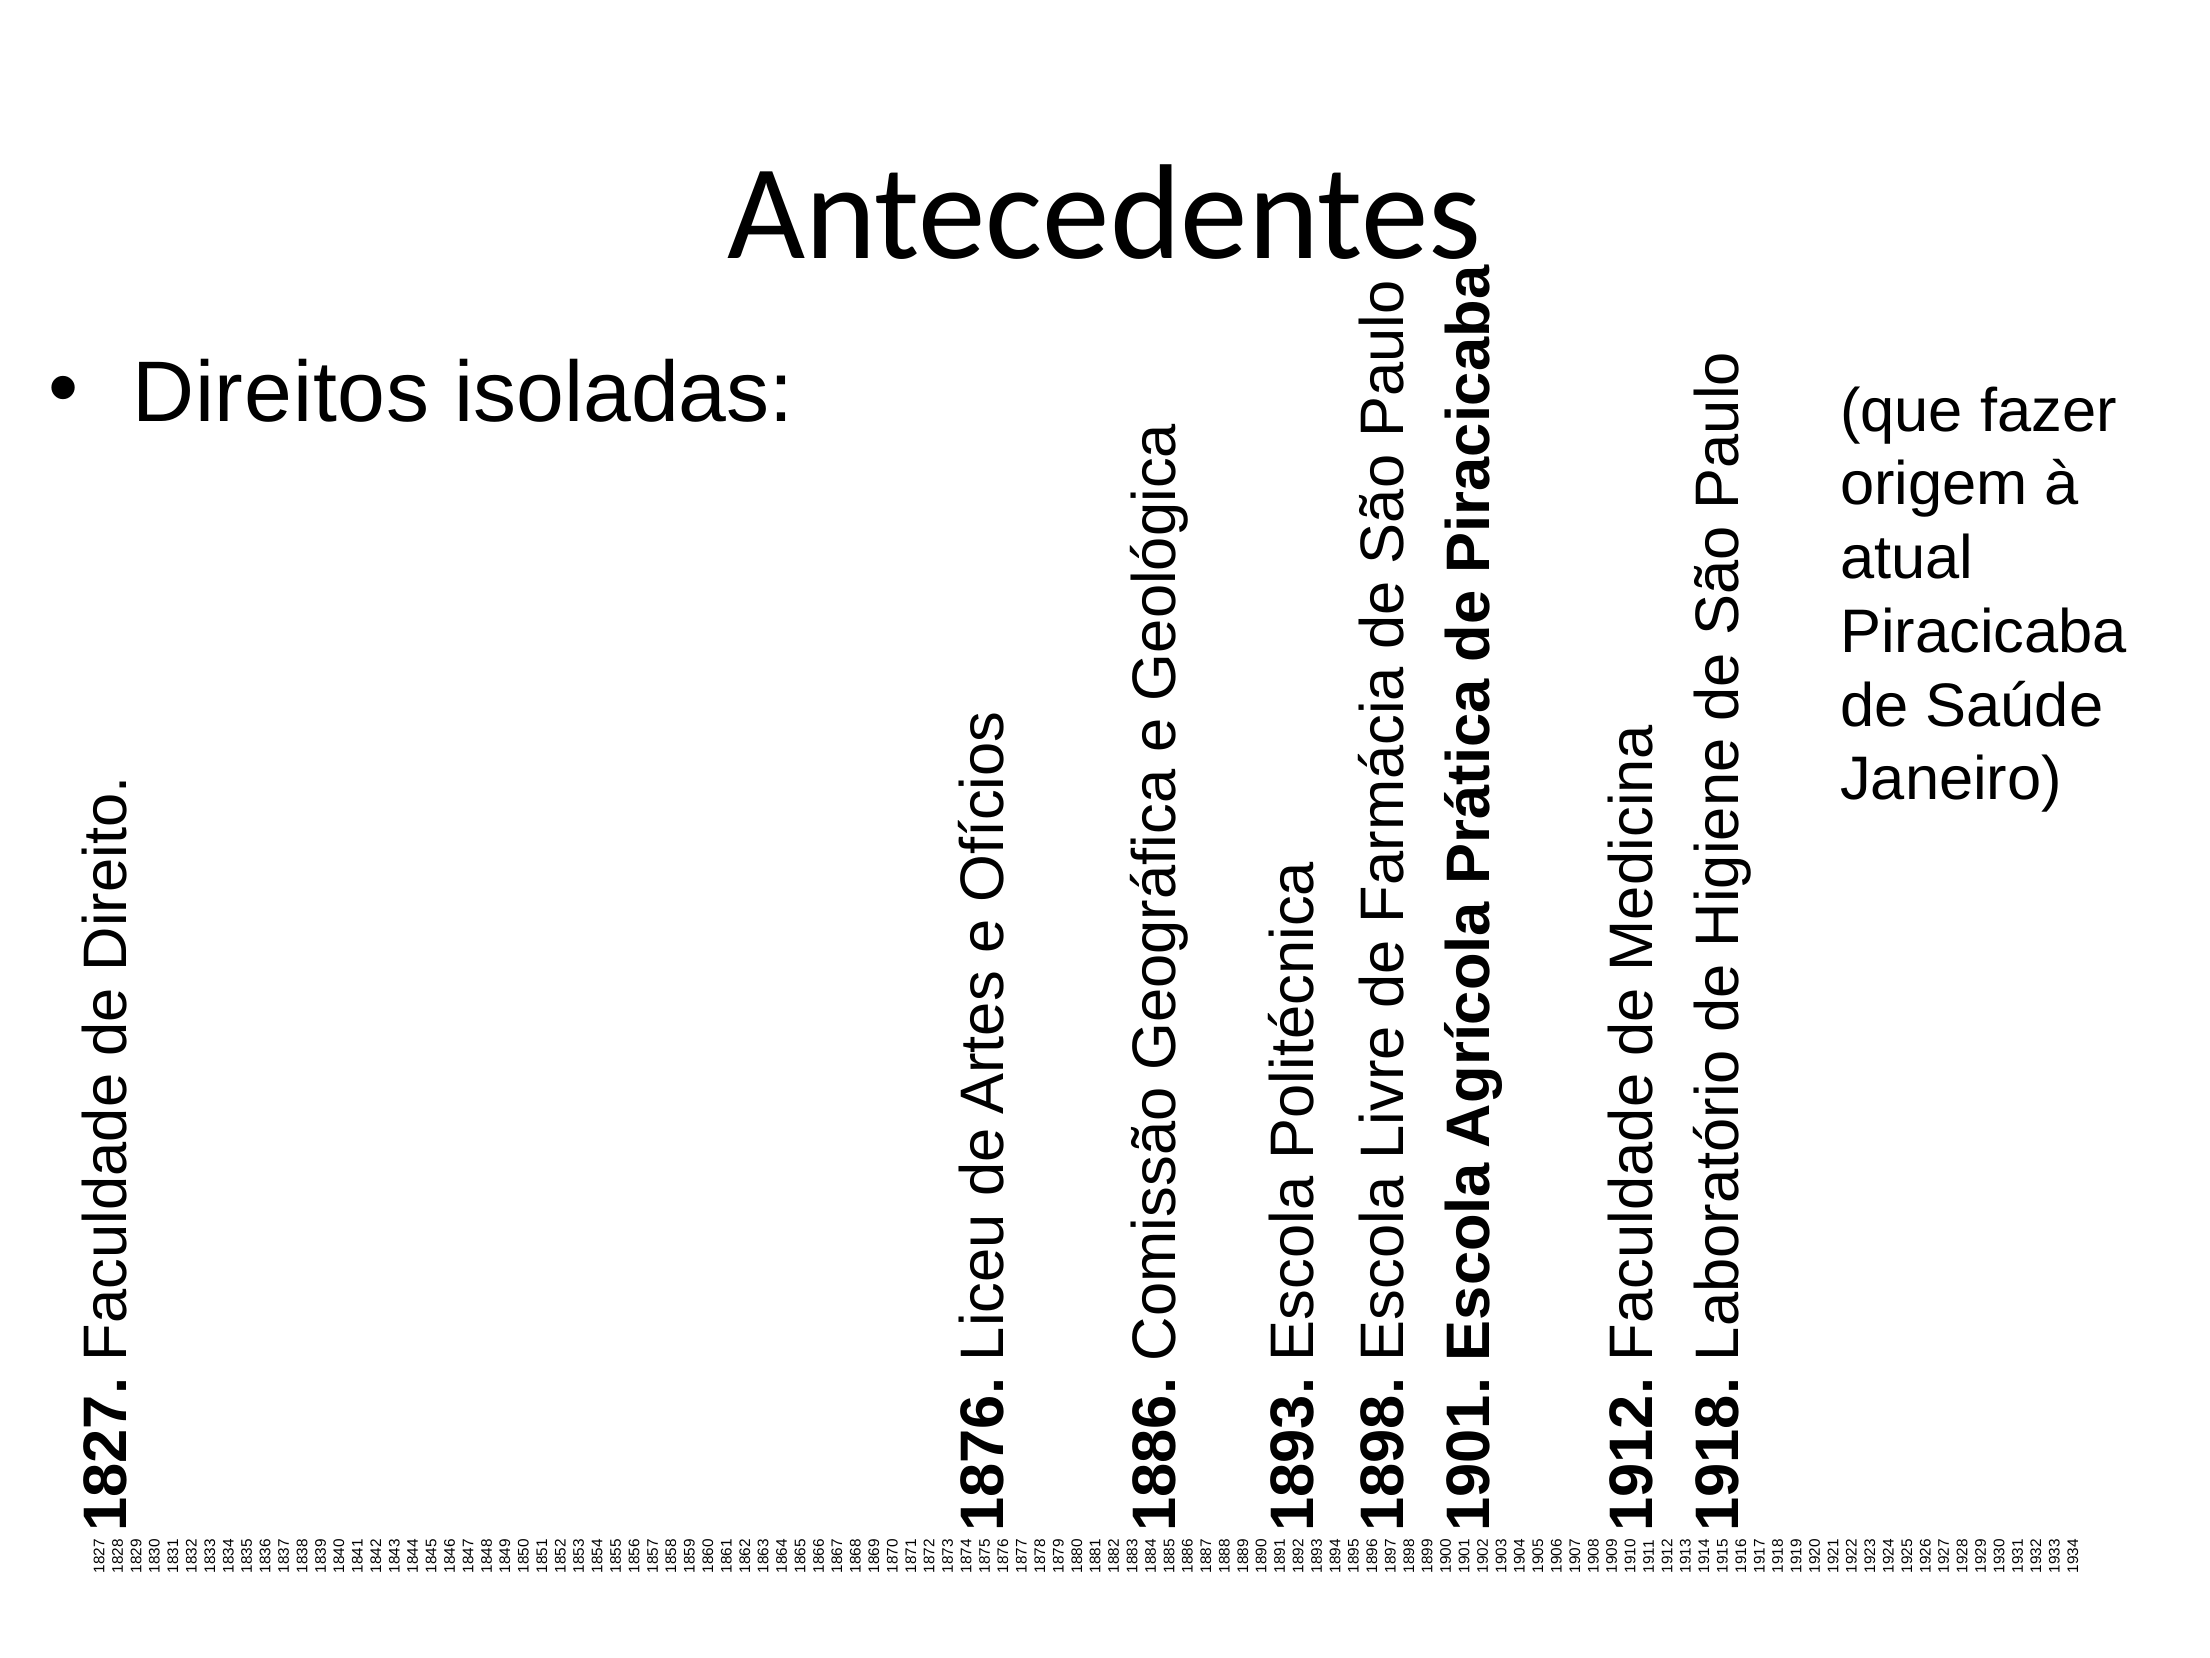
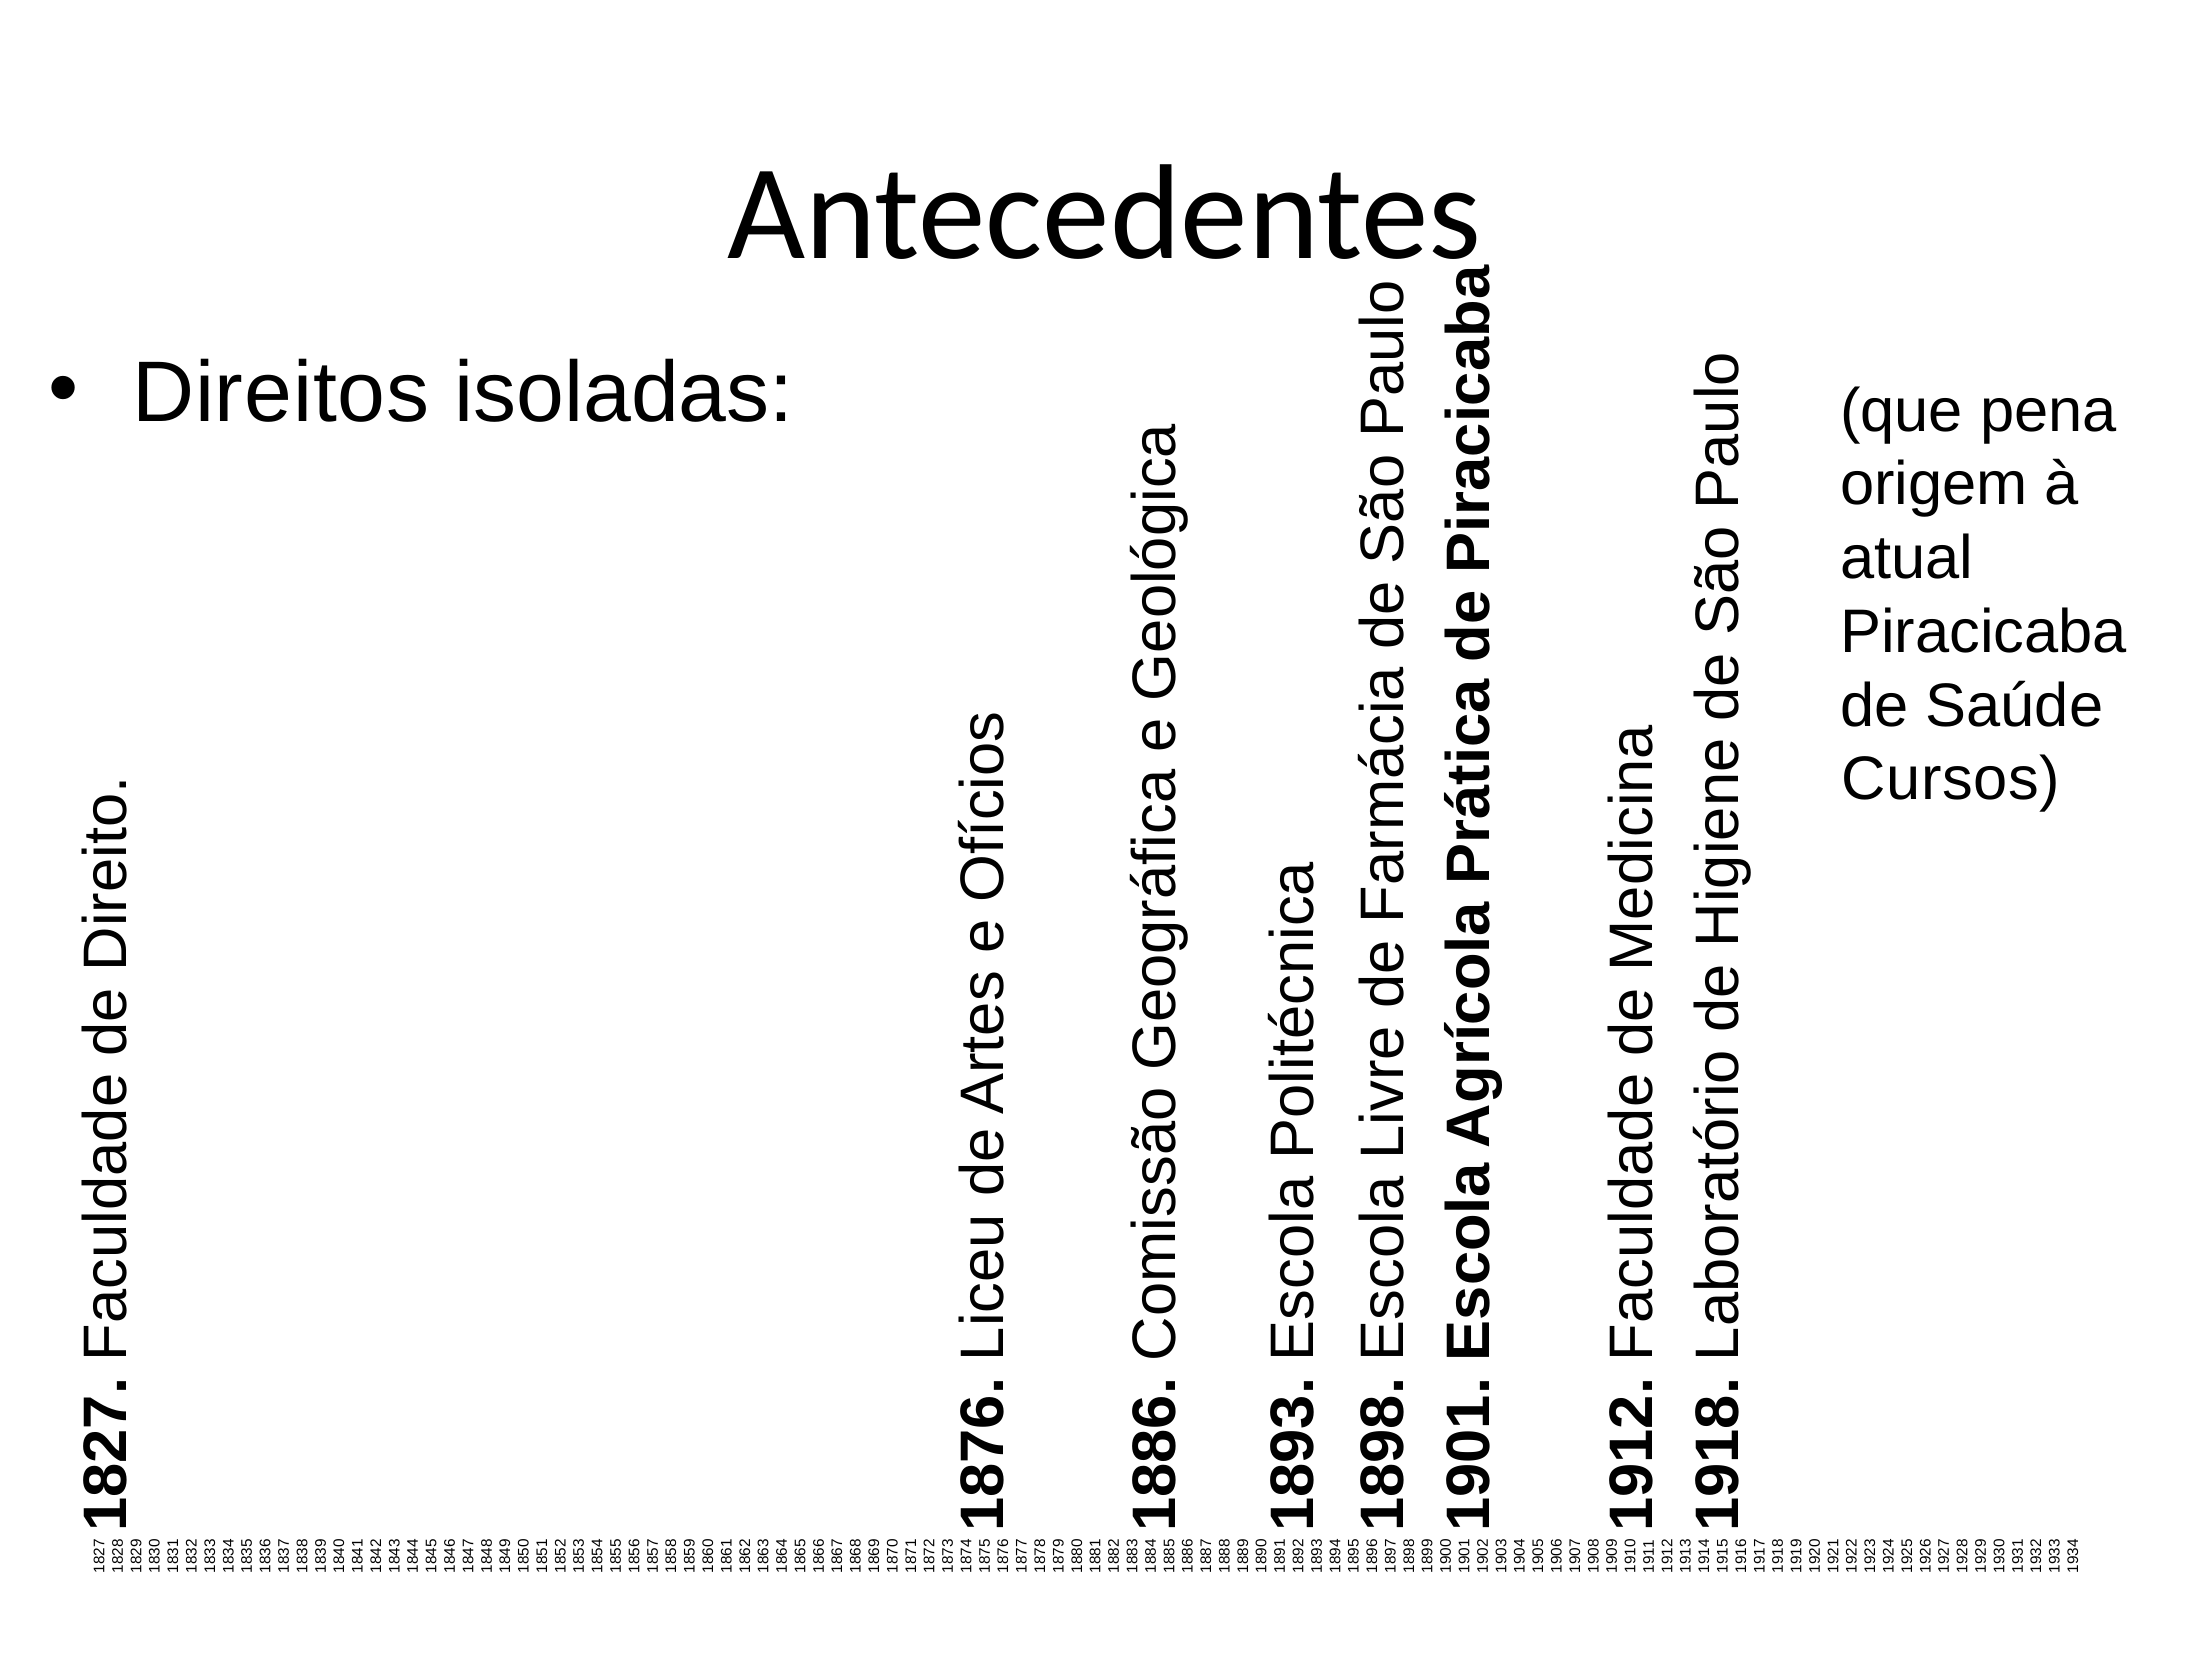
fazer: fazer -> pena (2048, 411)
Janeiro: Janeiro -> Cursos (1951, 779)
